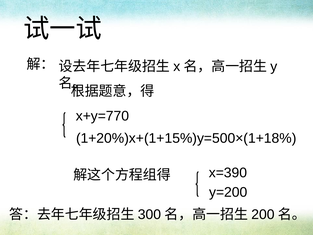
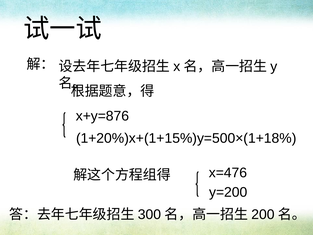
x+y=770: x+y=770 -> x+y=876 (102, 116)
x=390: x=390 -> x=476 (228, 172)
